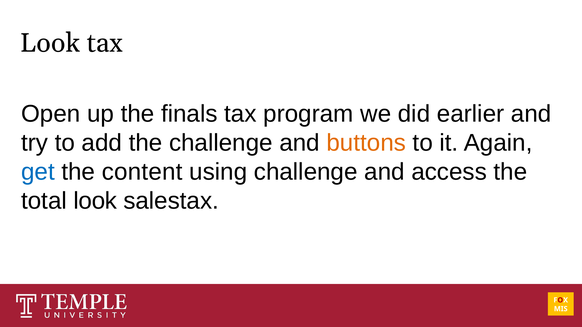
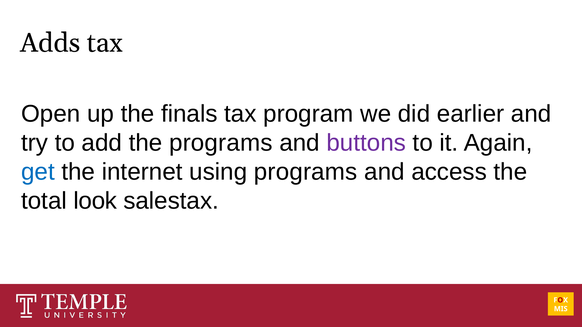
Look: Look -> Adds (50, 43)
the challenge: challenge -> programs (221, 143)
buttons colour: orange -> purple (366, 143)
content: content -> internet (142, 172)
using challenge: challenge -> programs (306, 172)
